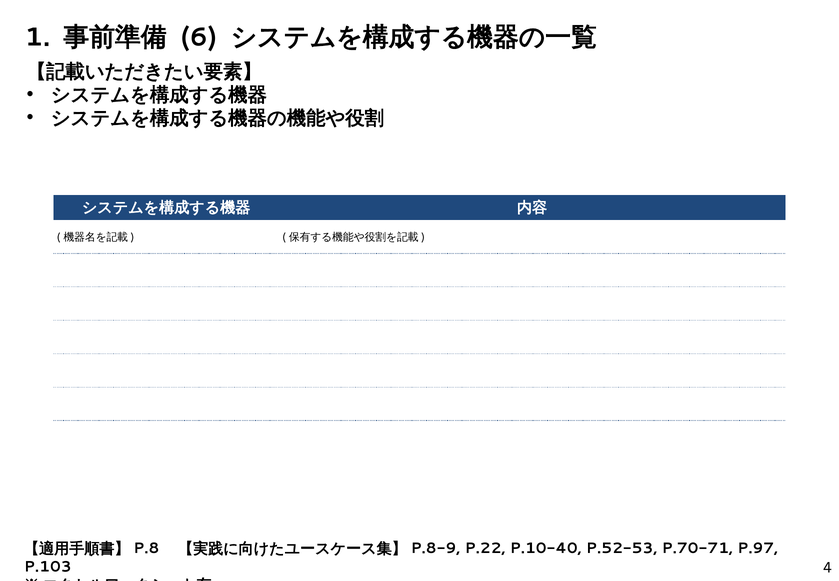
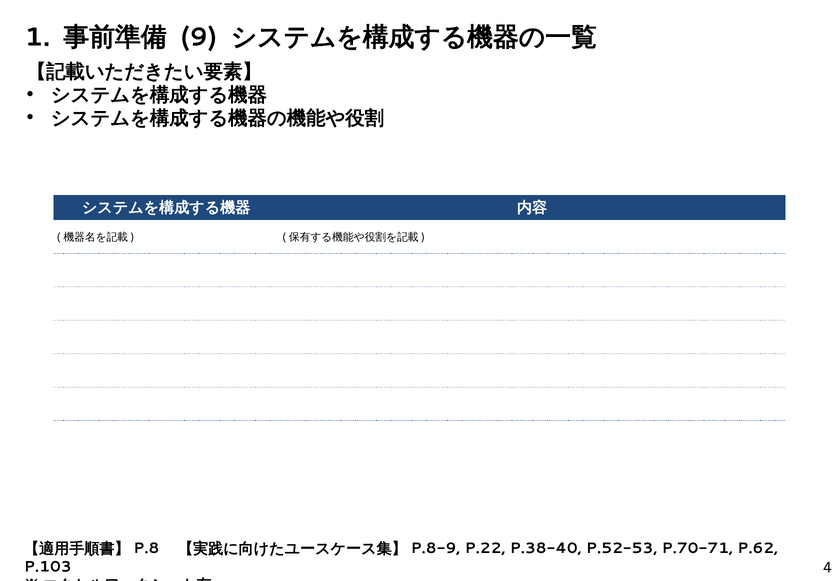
6: 6 -> 9 (199, 37)
P.10-40: P.10-40 -> P.38-40 (546, 548)
P.97: P.97 -> P.62 (758, 548)
